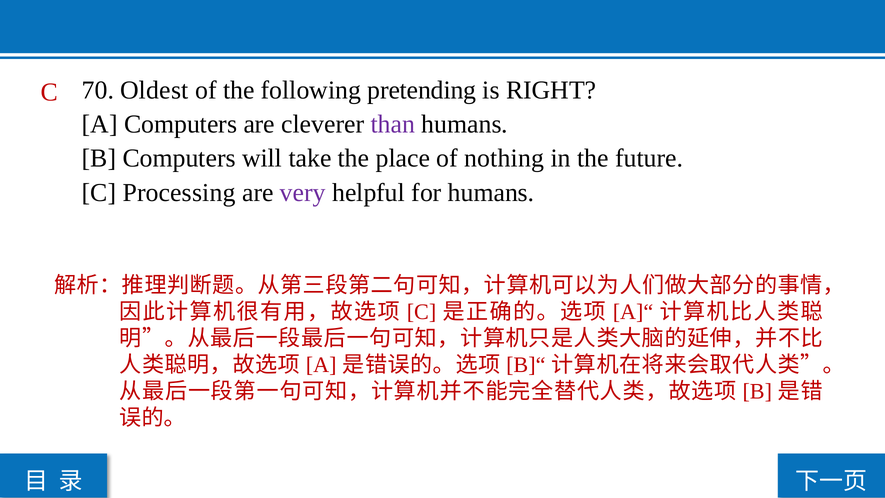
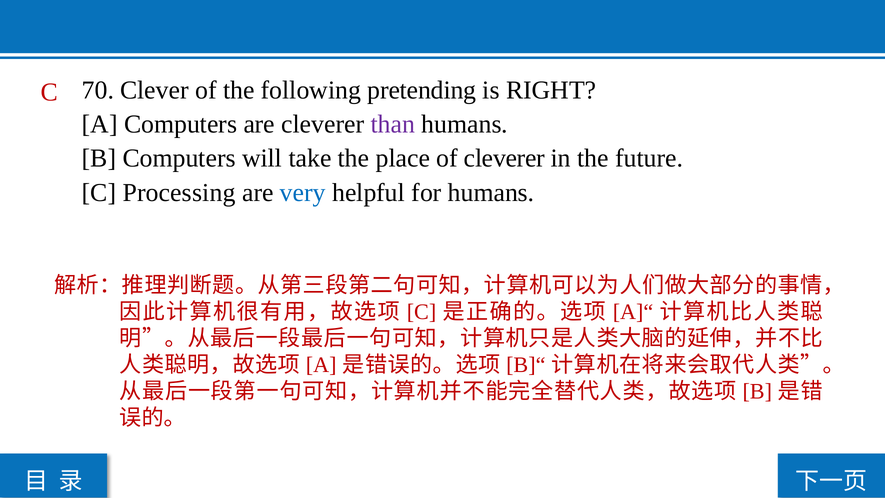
Oldest: Oldest -> Clever (154, 90)
of nothing: nothing -> cleverer (504, 158)
very colour: purple -> blue (303, 192)
